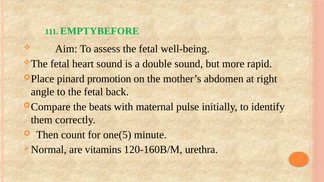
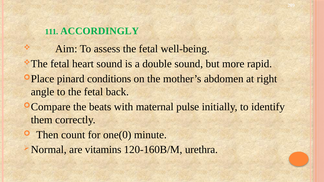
EMPTYBEFORE: EMPTYBEFORE -> ACCORDINGLY (100, 31)
promotion: promotion -> conditions (109, 79)
one(5: one(5 -> one(0 (117, 135)
